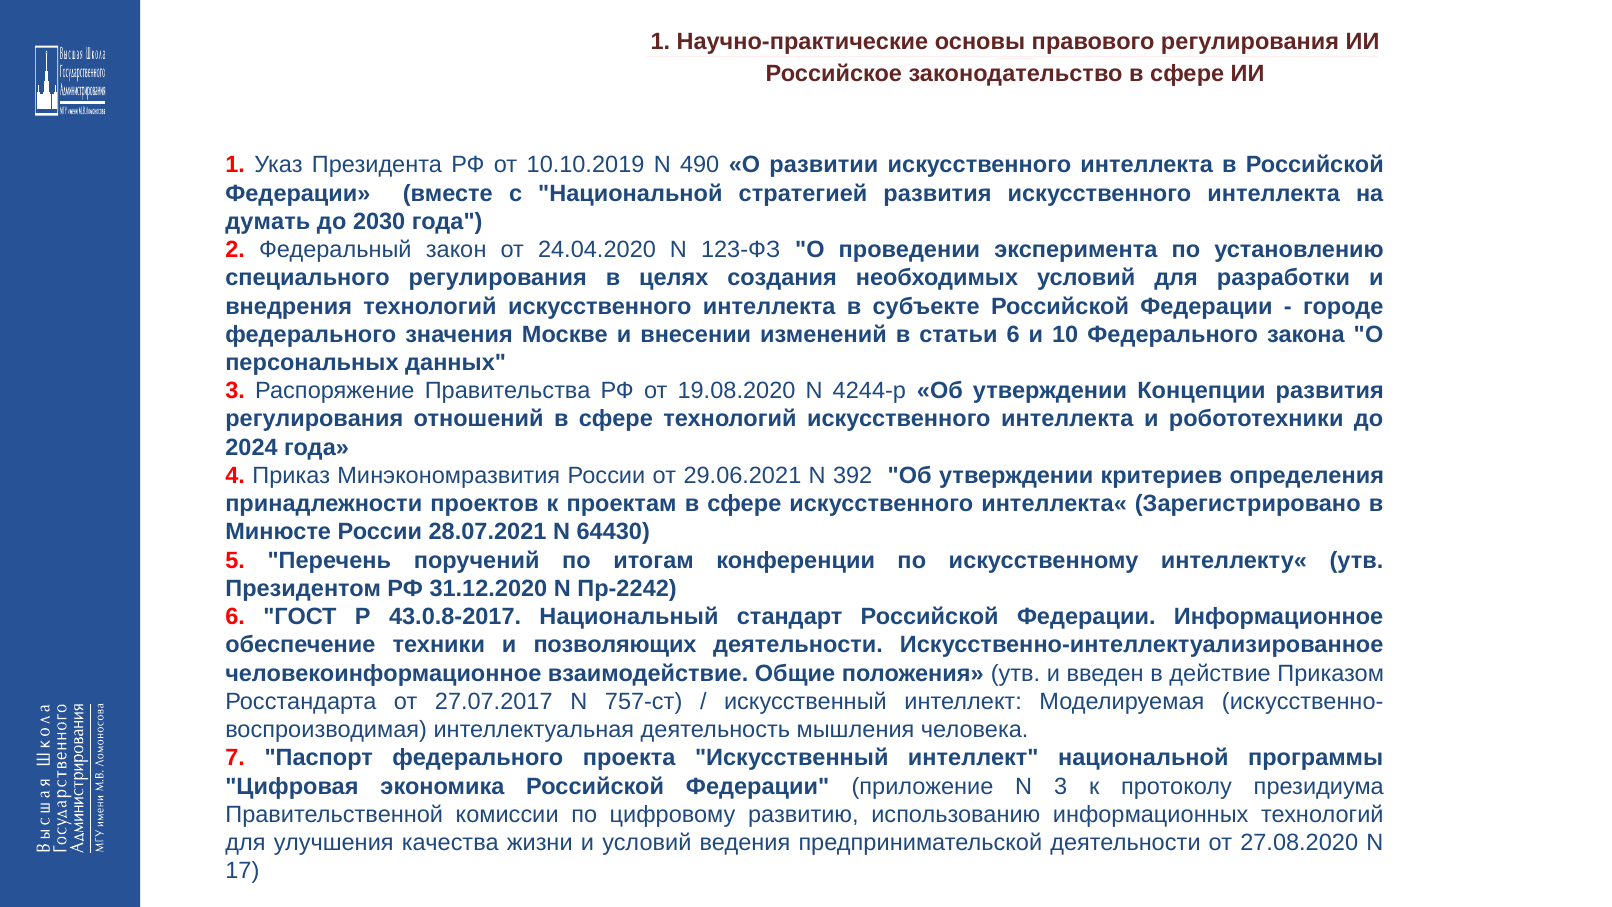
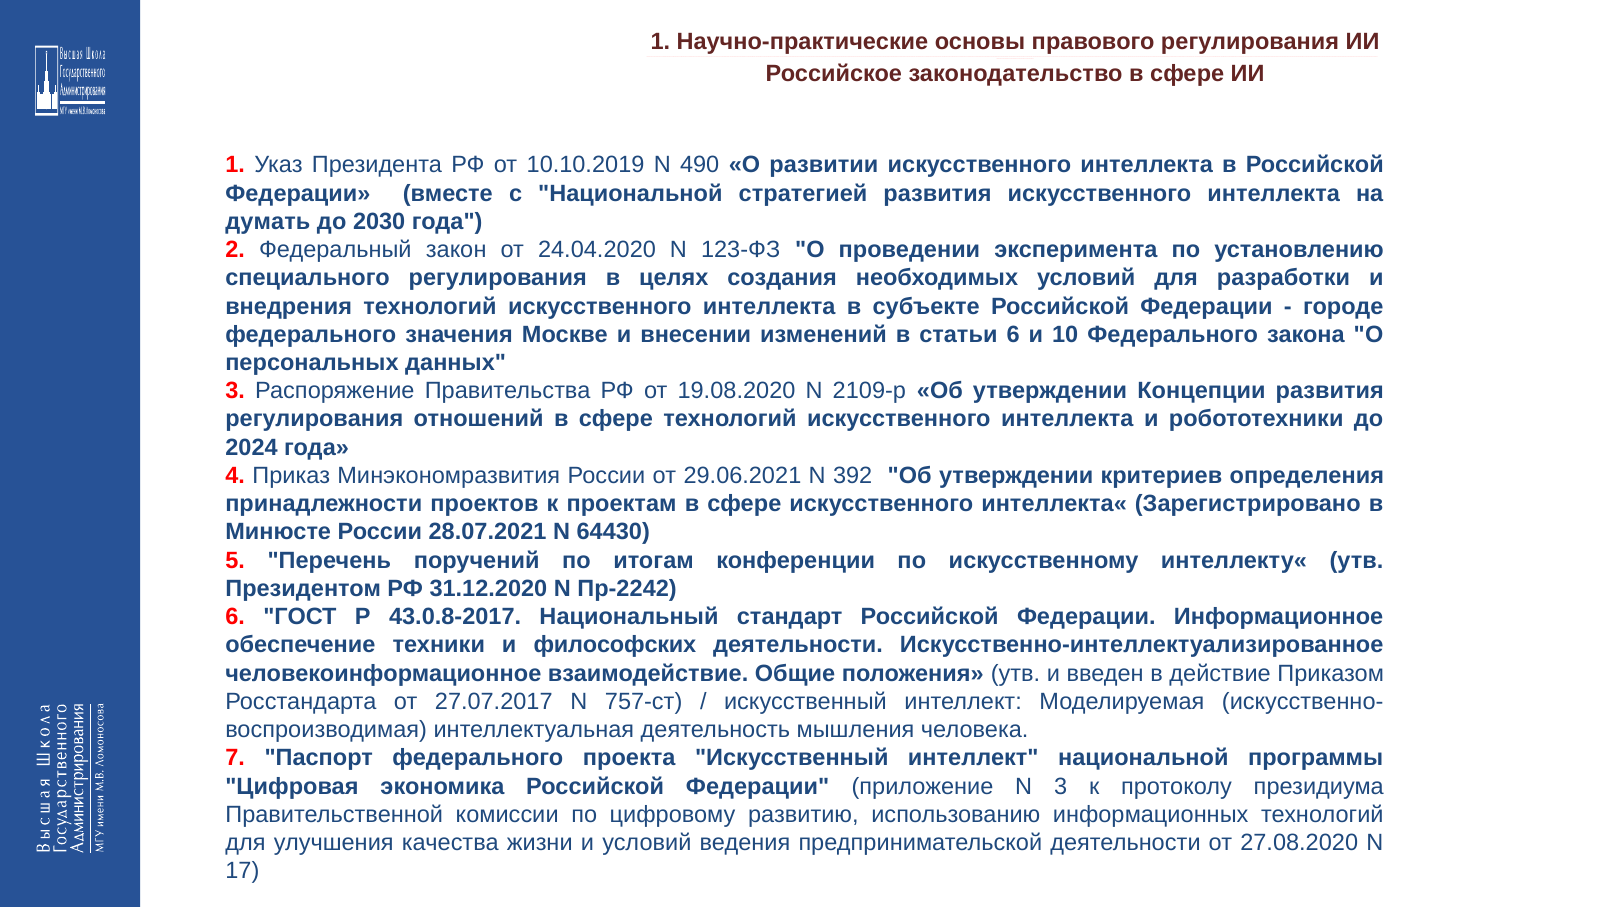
4244-р: 4244-р -> 2109-р (869, 391)
позволяющих: позволяющих -> философских (615, 645)
